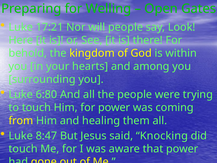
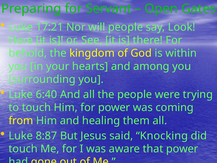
Welling: Welling -> Servant (109, 9)
6:80: 6:80 -> 6:40 (46, 94)
8:47: 8:47 -> 8:87 (46, 136)
